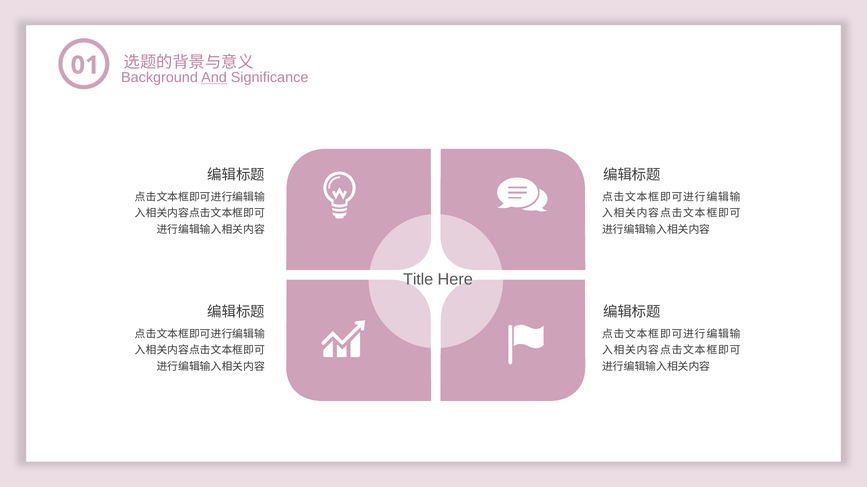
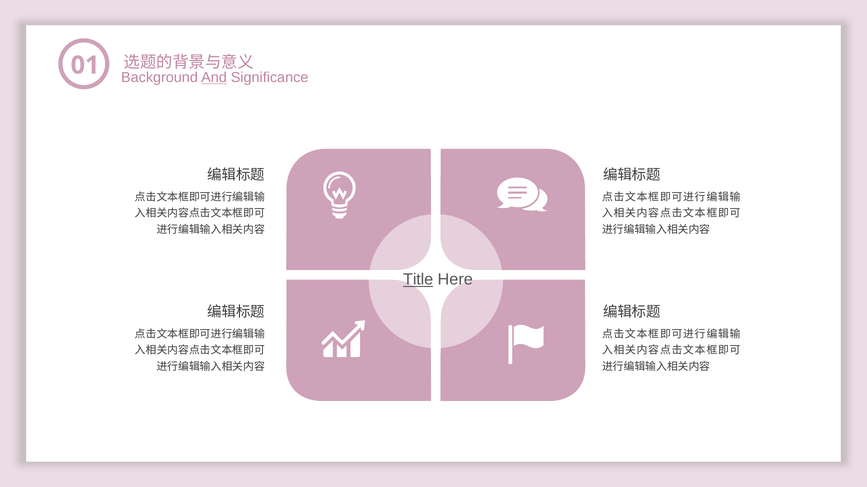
Title underline: none -> present (418, 280)
